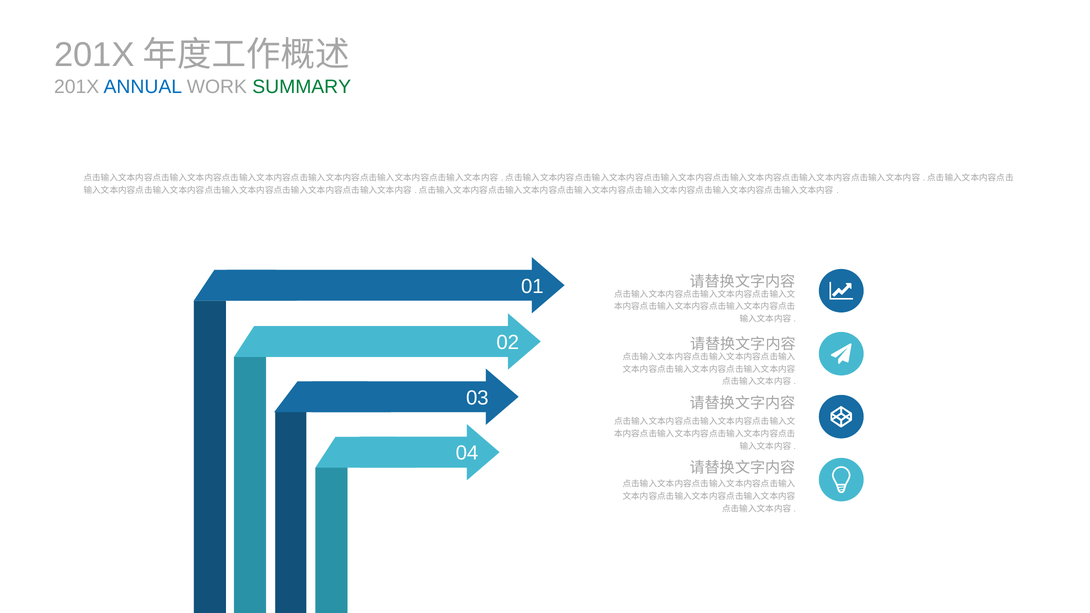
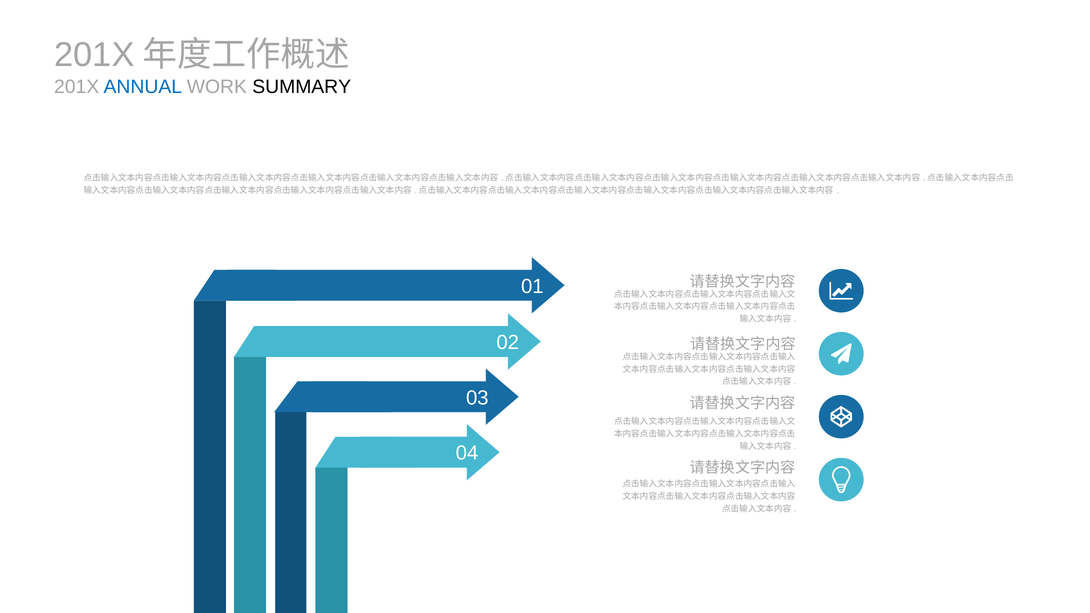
SUMMARY colour: green -> black (302, 87)
